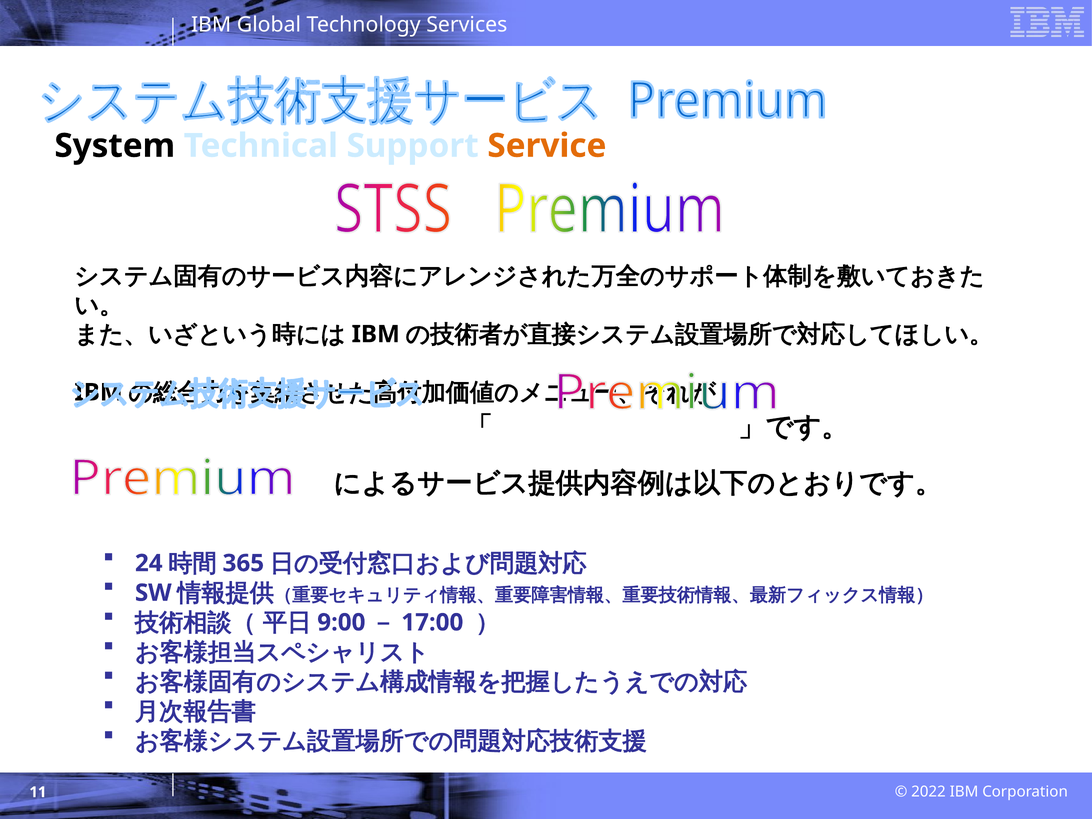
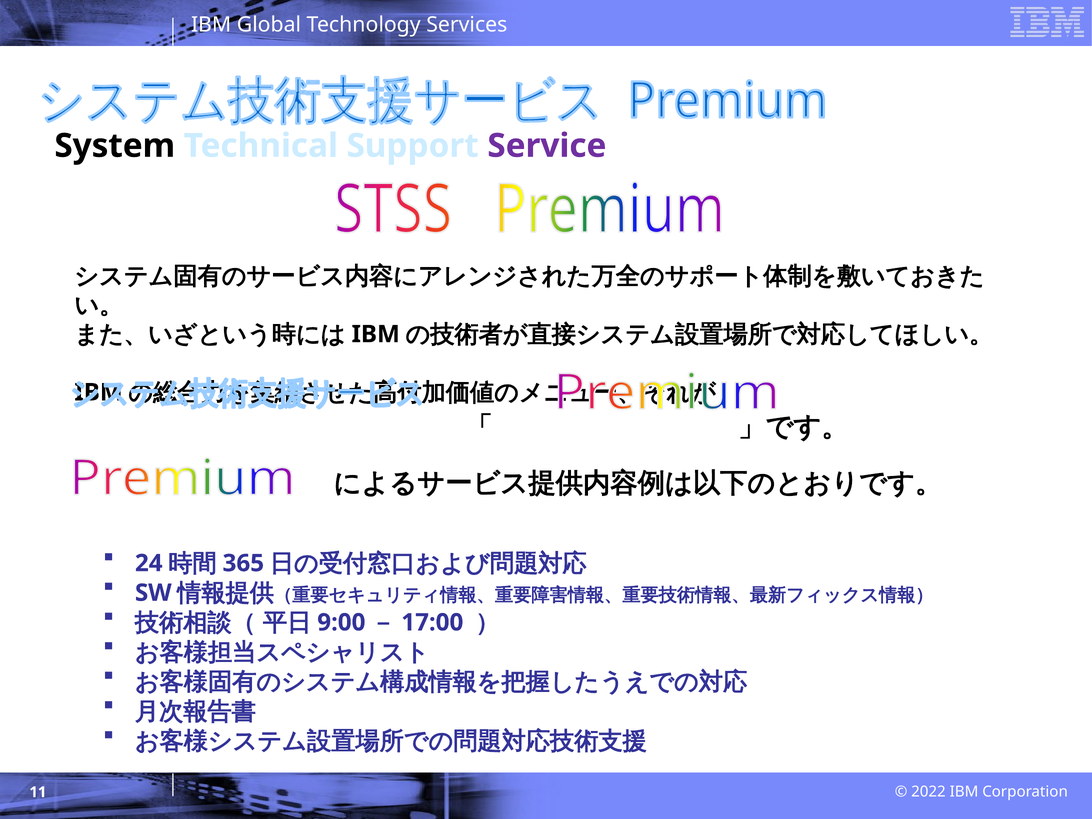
Service colour: orange -> purple (547, 146)
